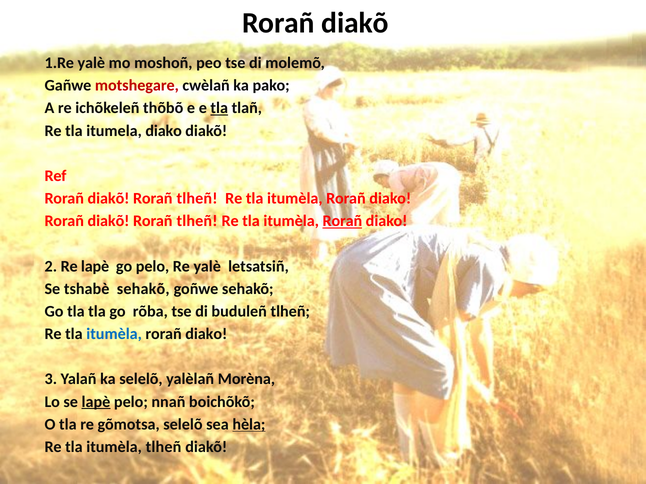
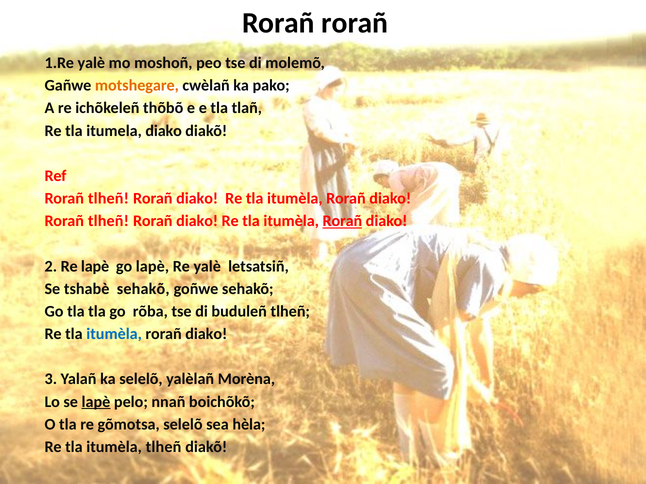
diakõ: diakõ -> rorañ (355, 23)
motshegare colour: red -> orange (137, 86)
tla underline: present -> none (219, 108)
diakõ: diakõ -> tlheñ (108, 199)
tlheñ: tlheñ -> diako (197, 199)
diakõ: diakõ -> tlheñ (108, 221)
tlheñ: tlheñ -> diako (197, 221)
go pelo: pelo -> lapè (152, 266)
hèla underline: present -> none (249, 425)
